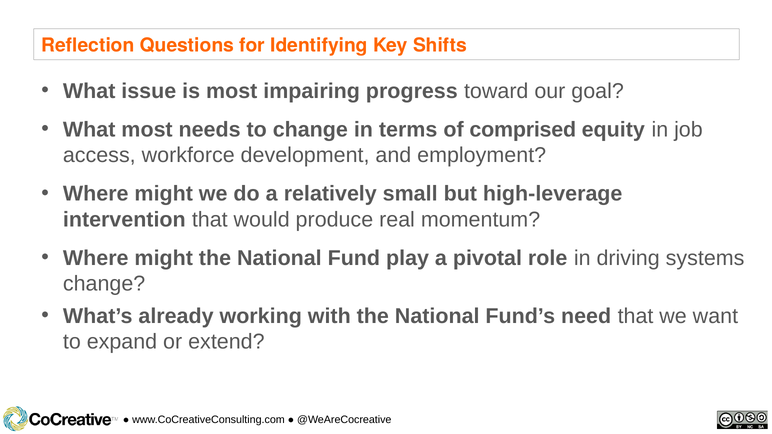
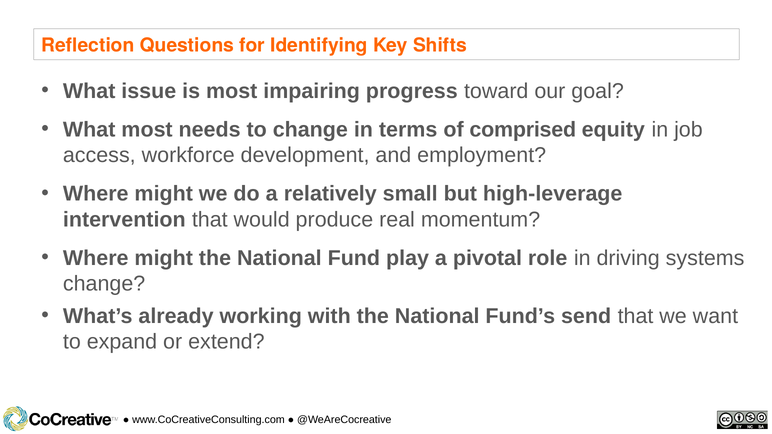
need: need -> send (586, 316)
